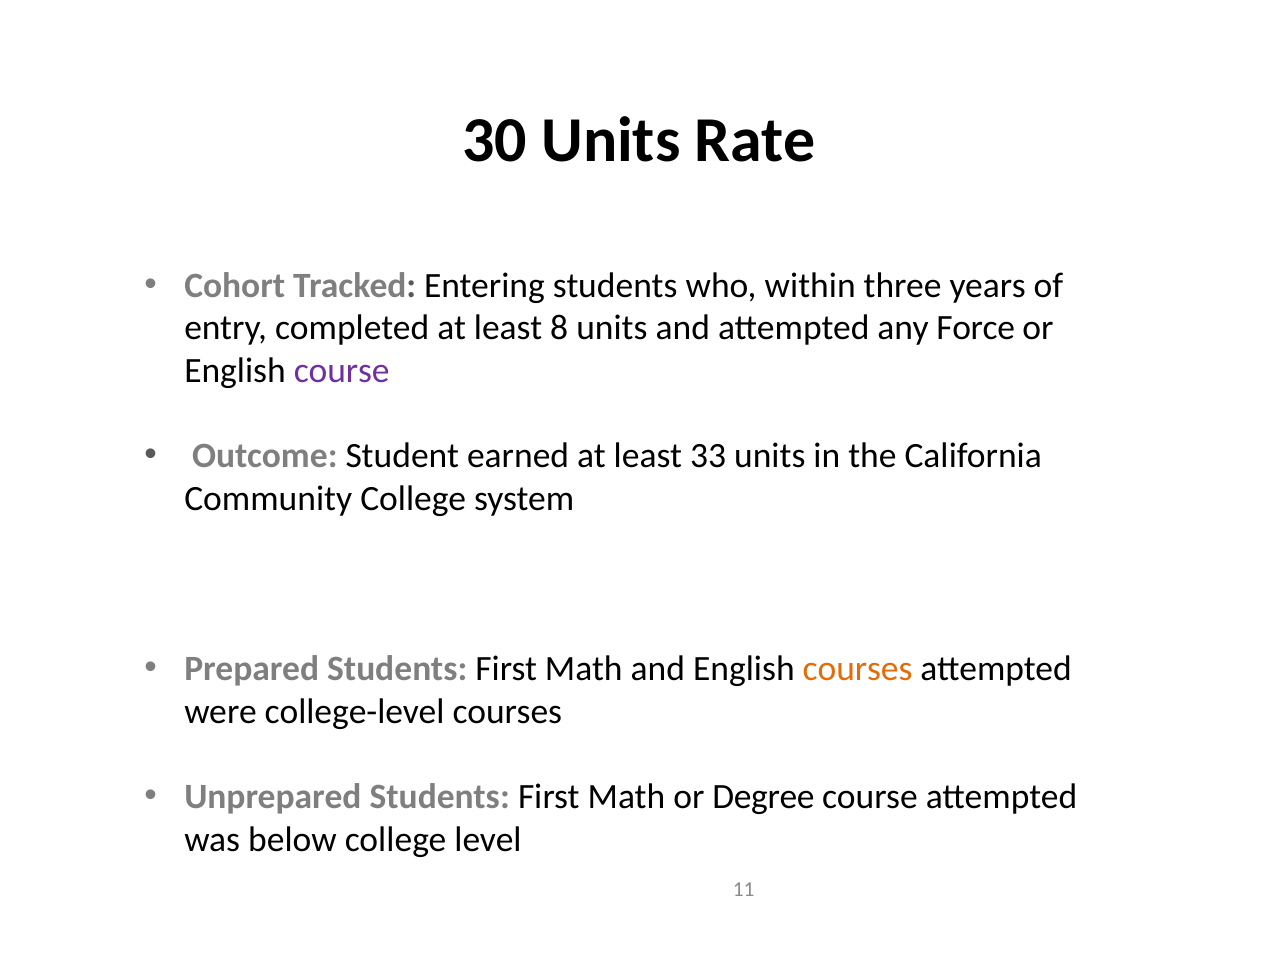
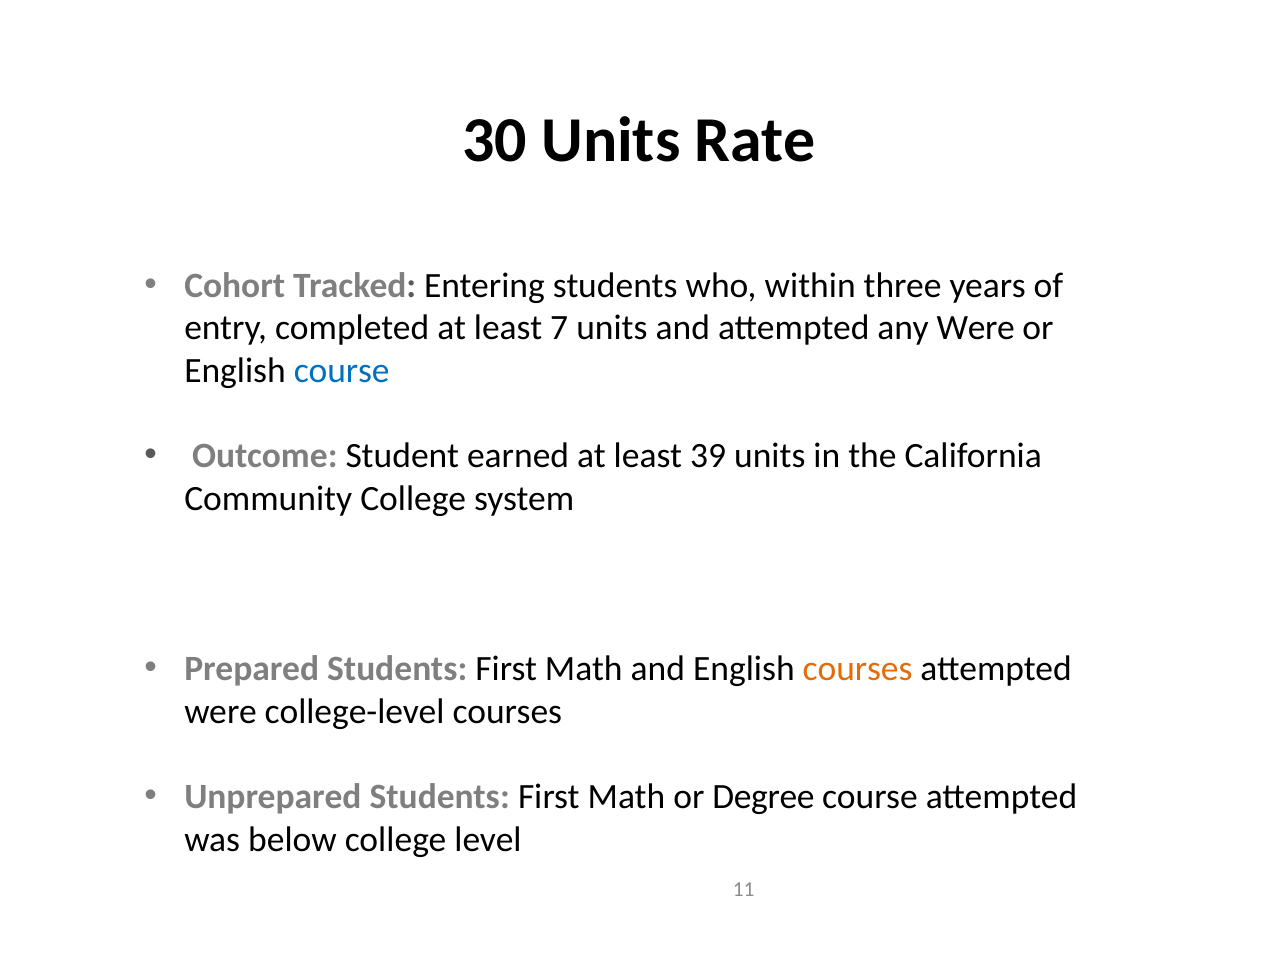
8: 8 -> 7 (559, 328)
any Force: Force -> Were (976, 328)
course colour: purple -> blue (342, 370)
33: 33 -> 39 (708, 456)
